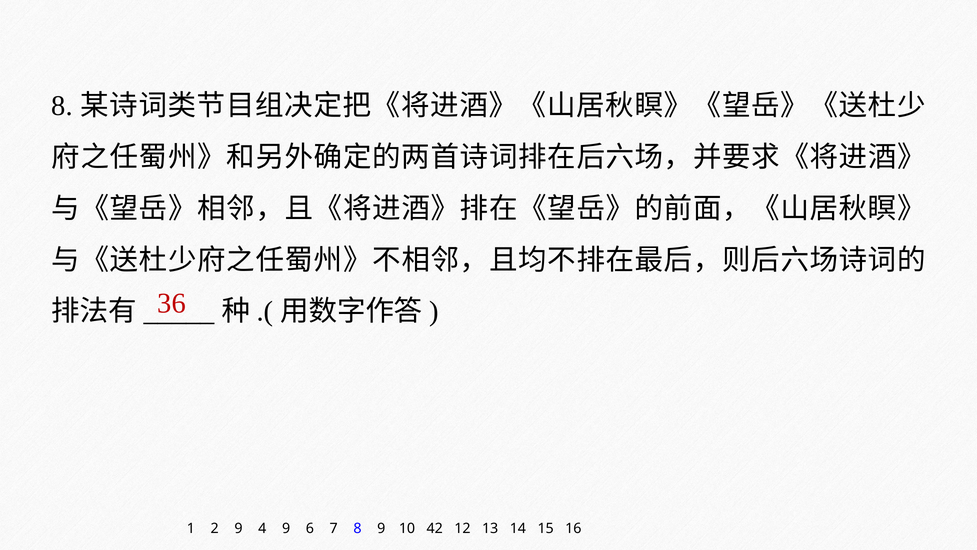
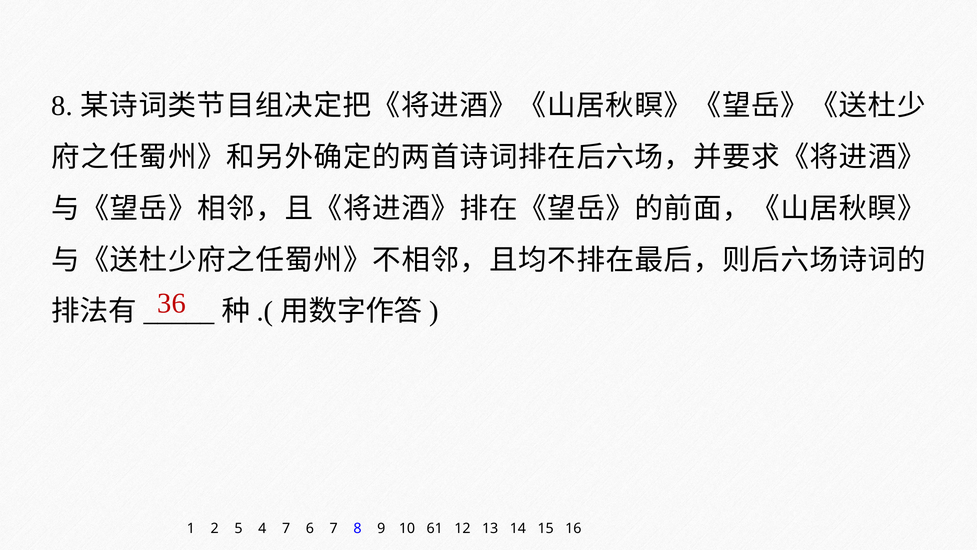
2 9: 9 -> 5 (238, 528)
4 9: 9 -> 7 (286, 528)
42: 42 -> 61 (435, 528)
